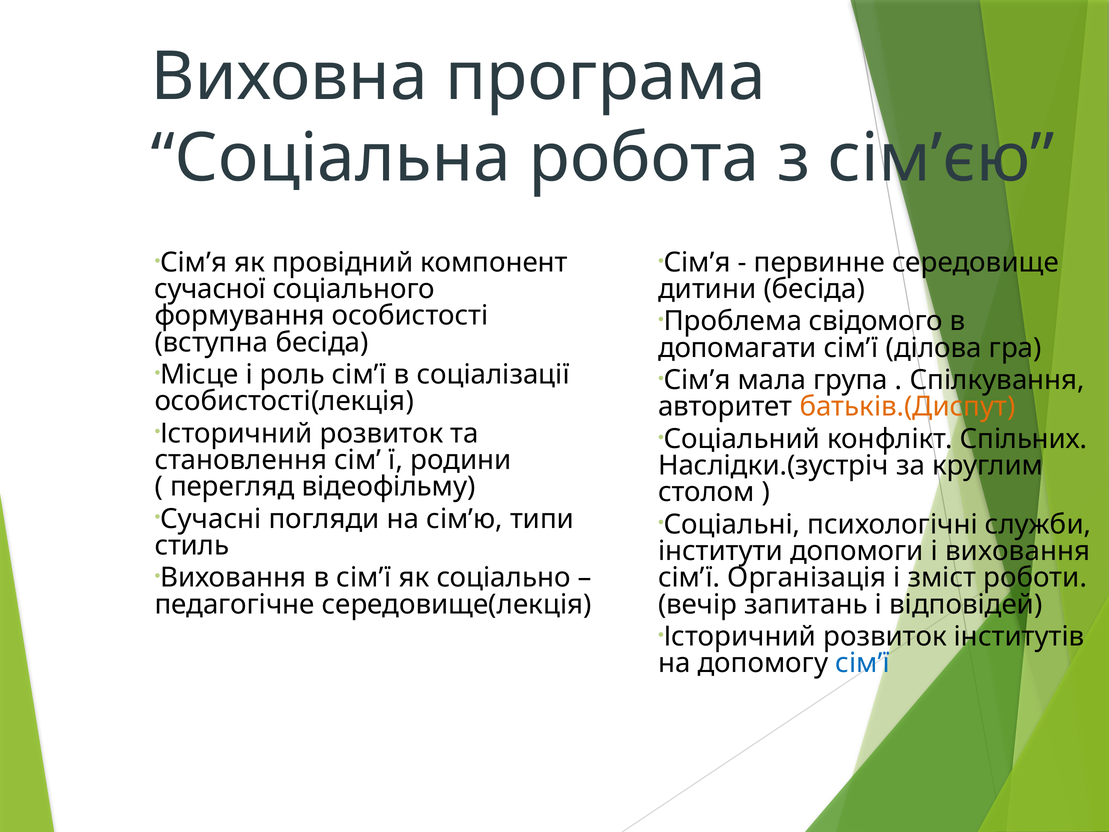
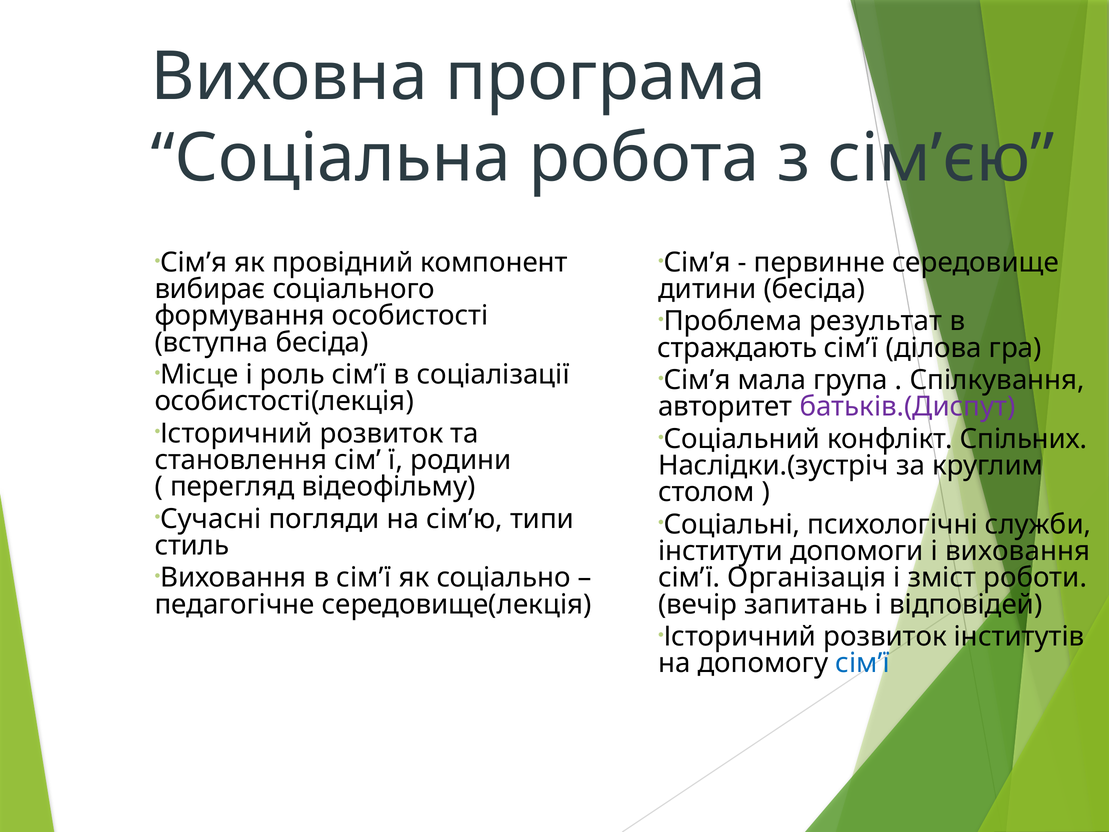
сучасної: сучасної -> вибирає (210, 289)
свідомого: свідомого -> результат (876, 321)
допомагати: допомагати -> страждають (737, 348)
батьків.(Диспут colour: orange -> purple (908, 407)
